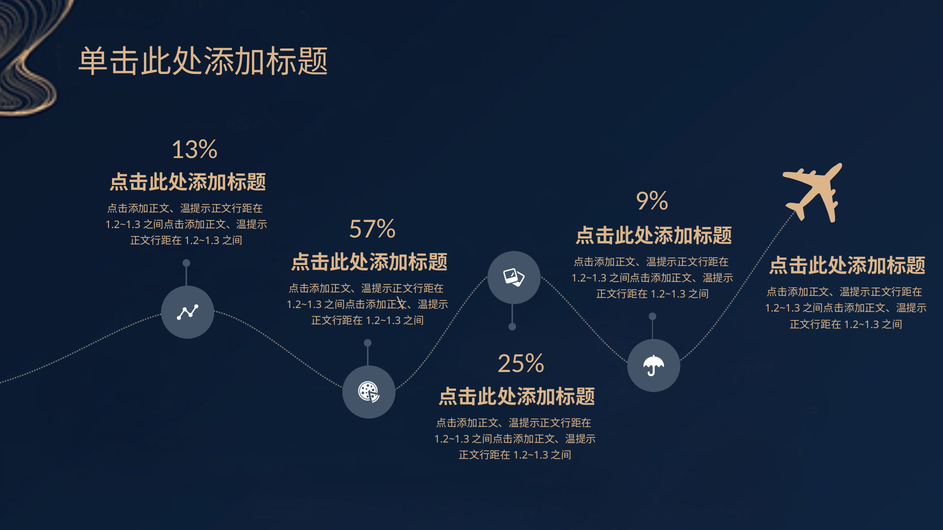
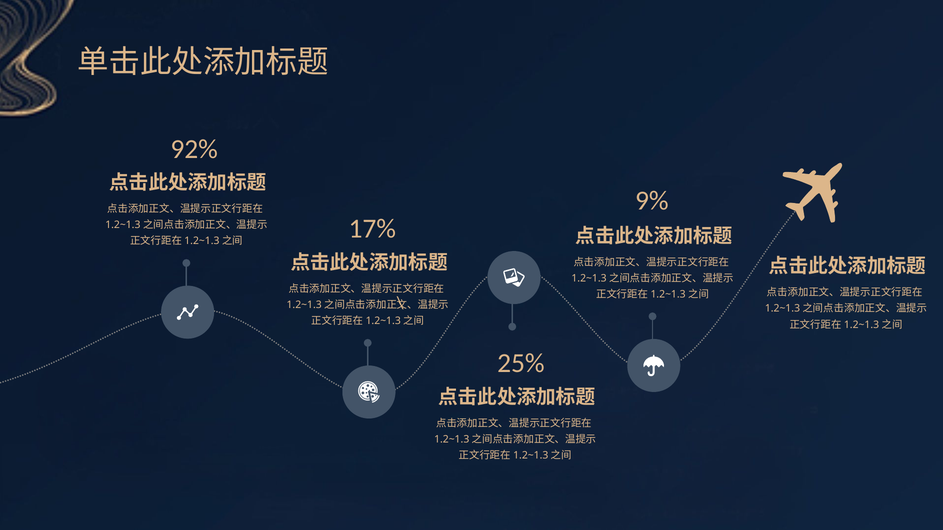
13%: 13% -> 92% (194, 149)
57%: 57% -> 17% (372, 229)
